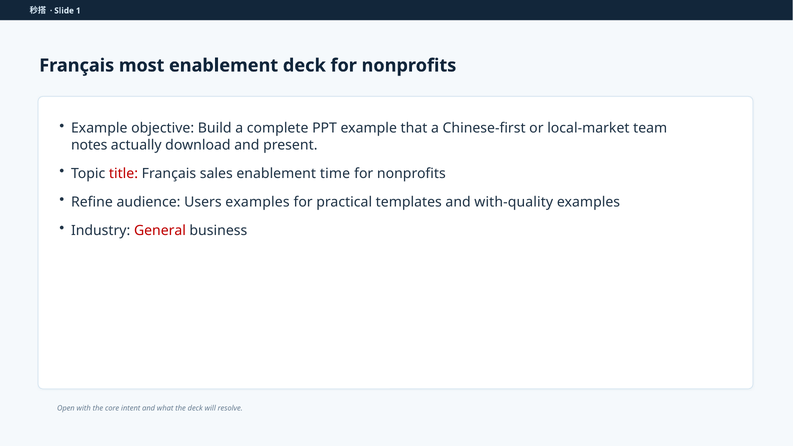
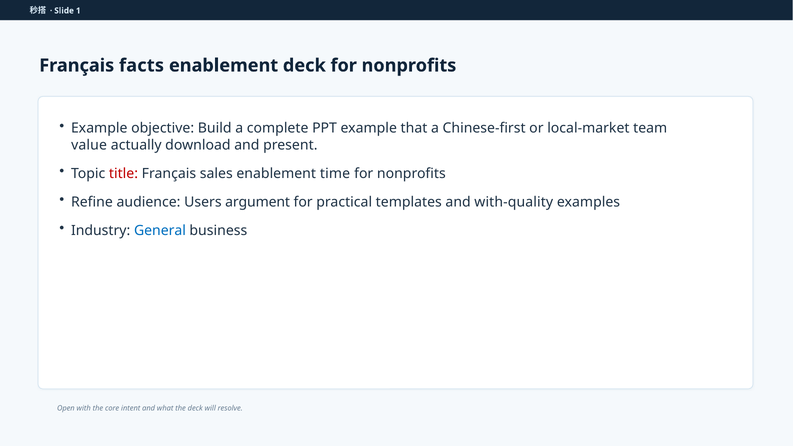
most: most -> facts (141, 66)
notes: notes -> value (89, 145)
Users examples: examples -> argument (258, 202)
General colour: red -> blue (160, 230)
